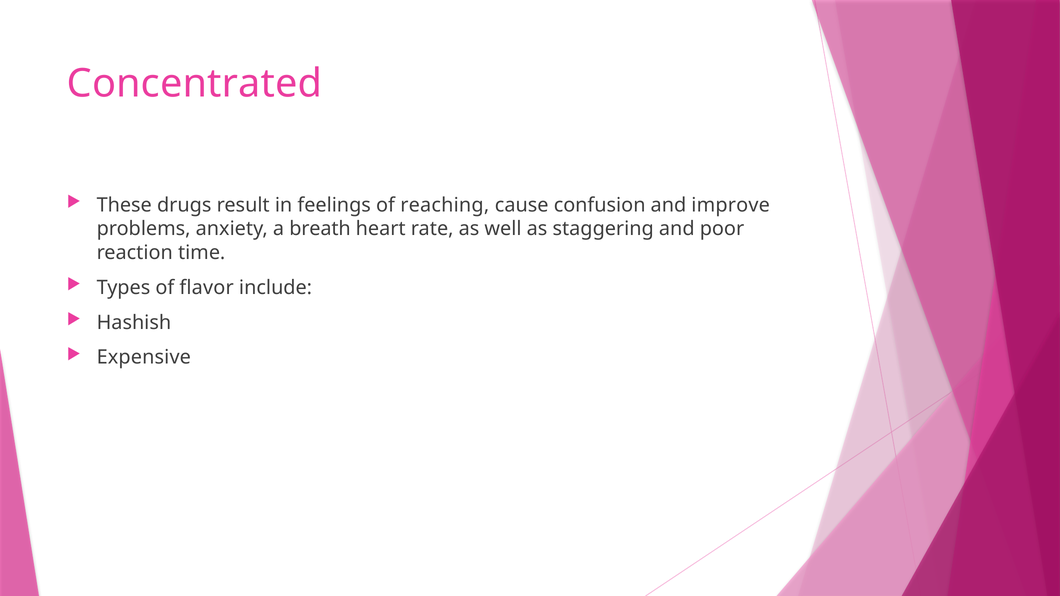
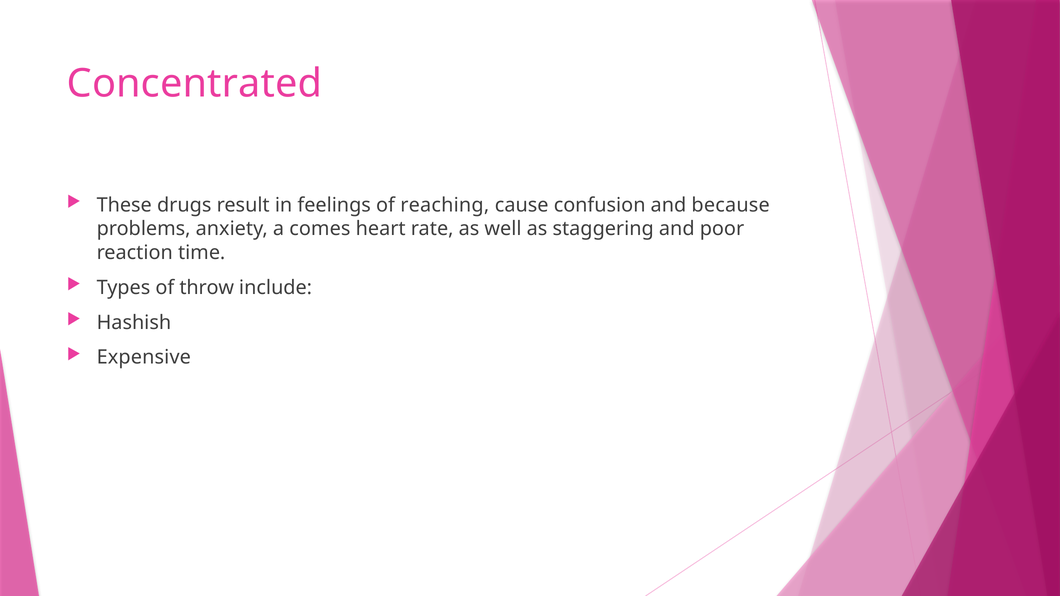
improve: improve -> because (731, 205)
breath: breath -> comes (320, 229)
flavor: flavor -> throw (207, 288)
